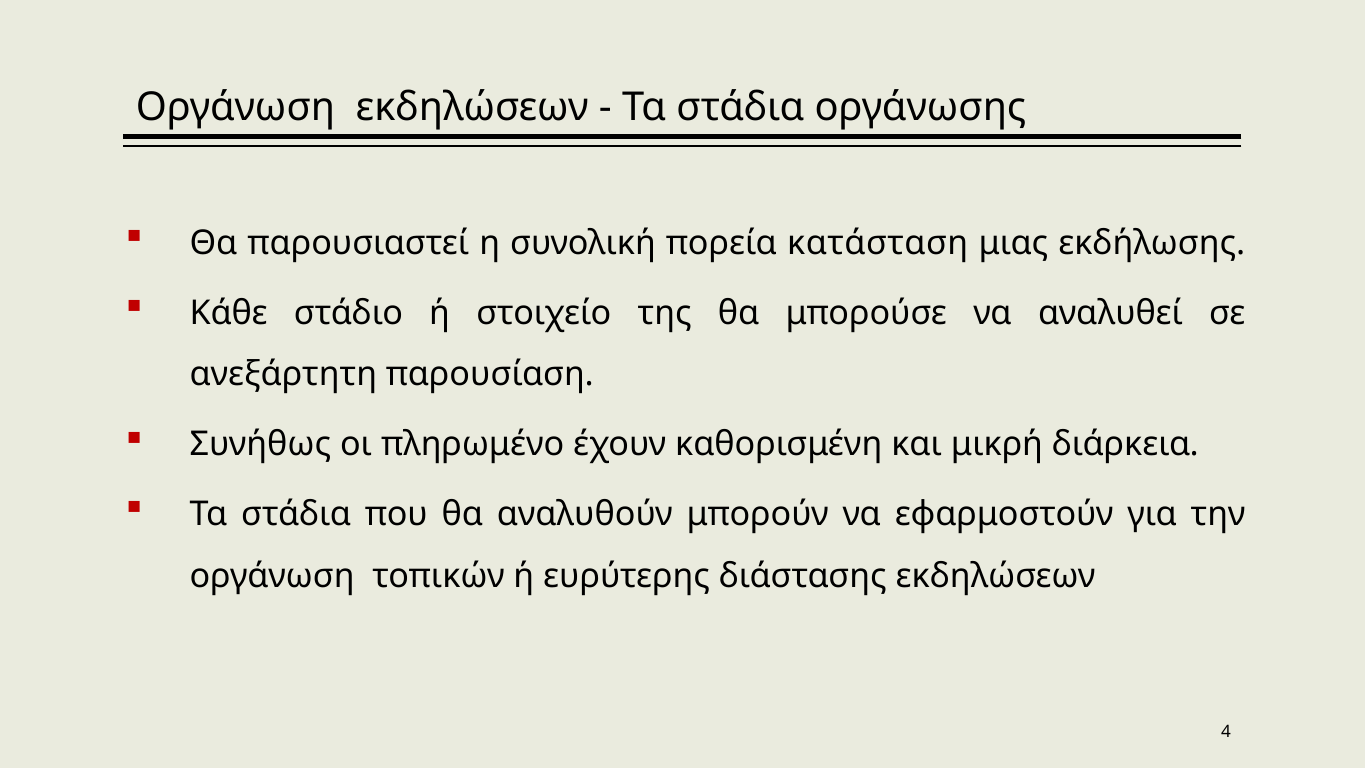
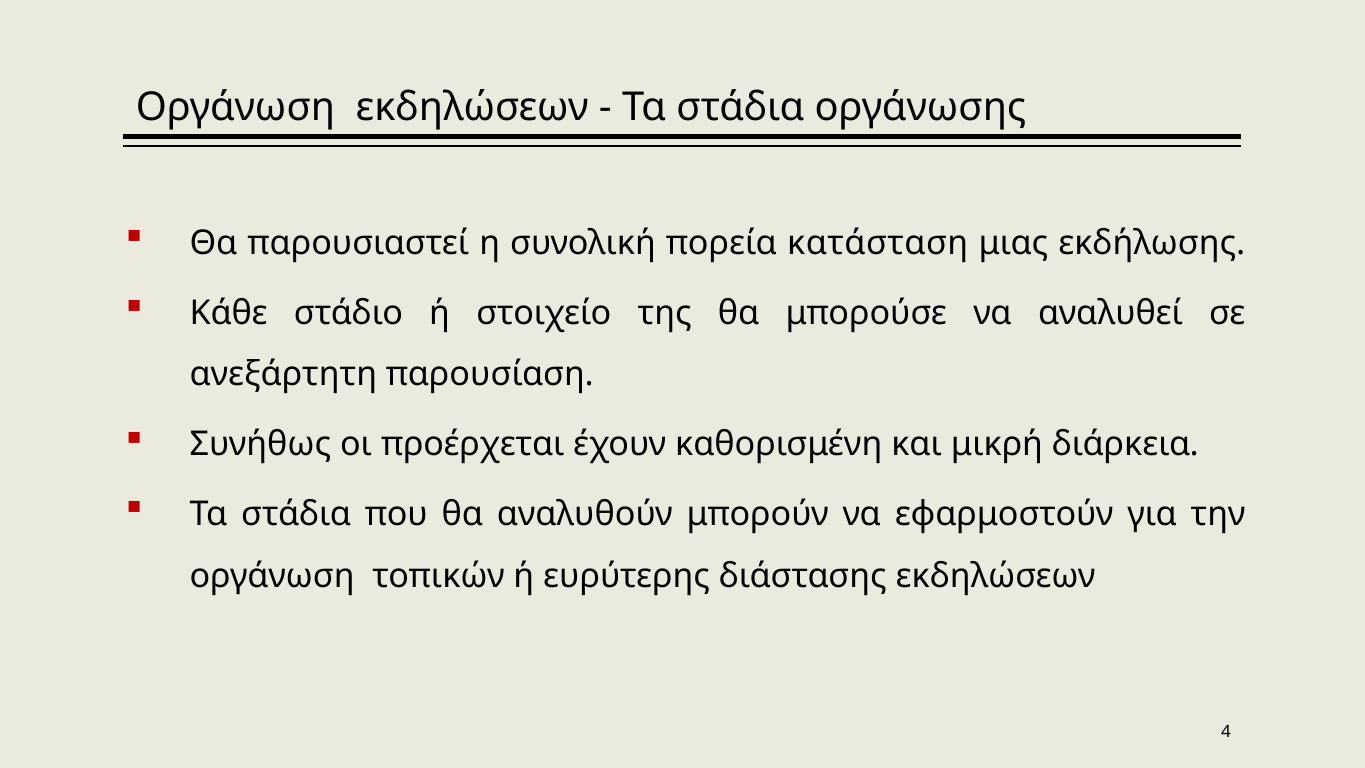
πληρωμένο: πληρωμένο -> προέρχεται (473, 444)
